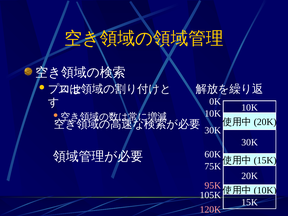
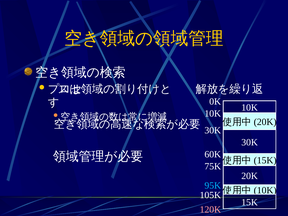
95K colour: pink -> light blue (213, 185)
